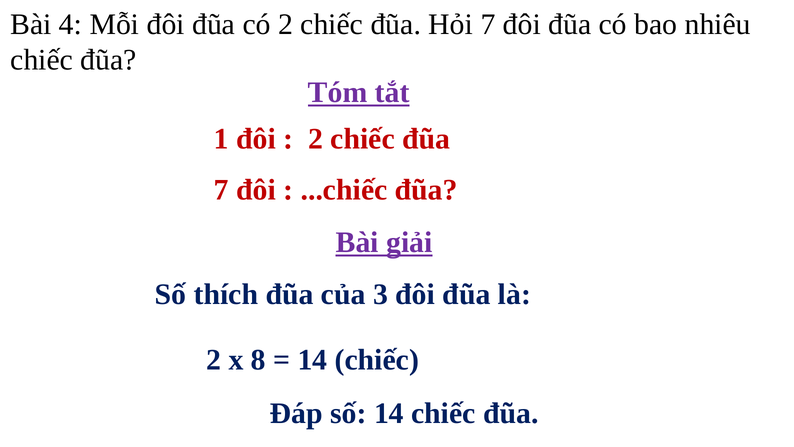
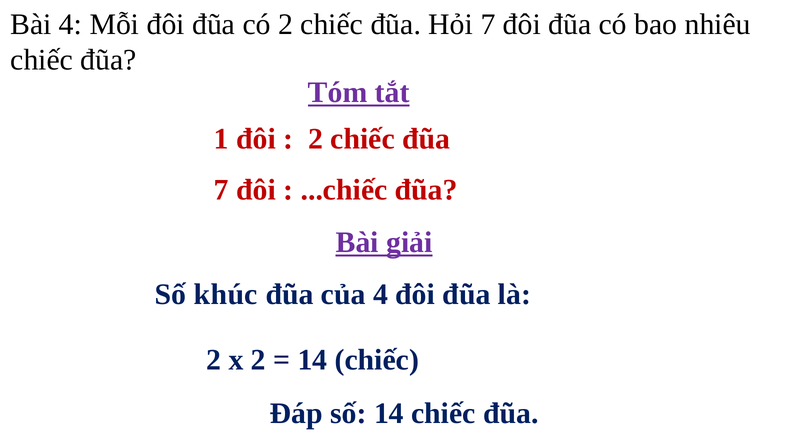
thích: thích -> khúc (226, 294)
của 3: 3 -> 4 (380, 294)
x 8: 8 -> 2 (258, 360)
